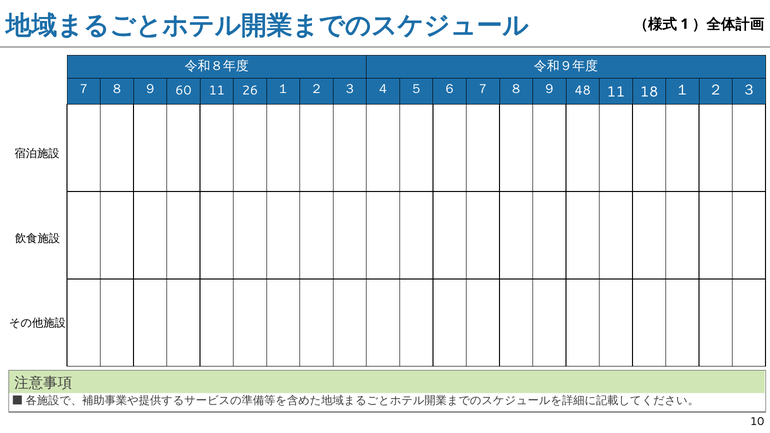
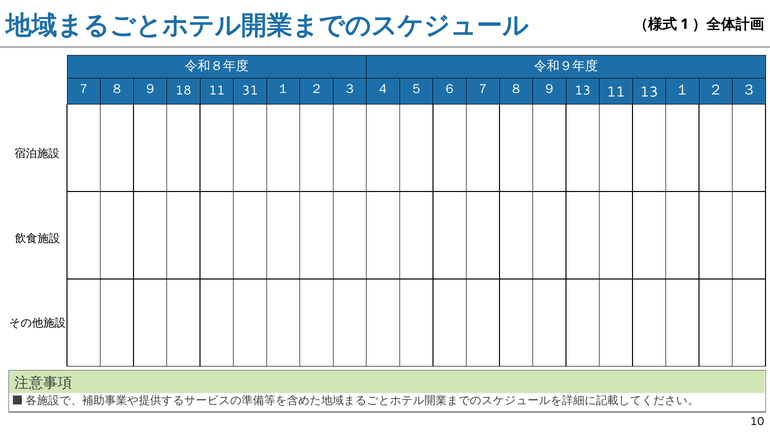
60: 60 -> 18 (183, 91)
26: 26 -> 31 (250, 91)
９ 48: 48 -> 13 (583, 91)
11 18: 18 -> 13 (649, 92)
